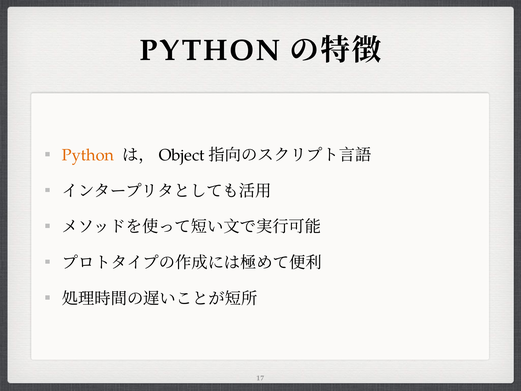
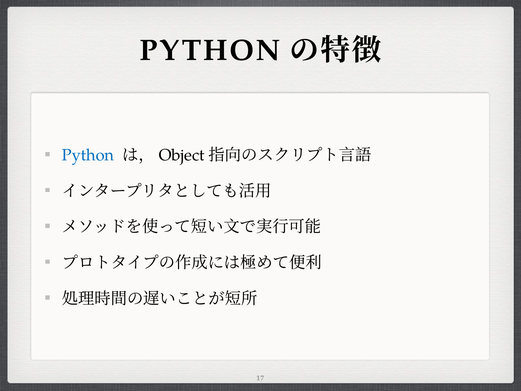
Python colour: orange -> blue (88, 155)
